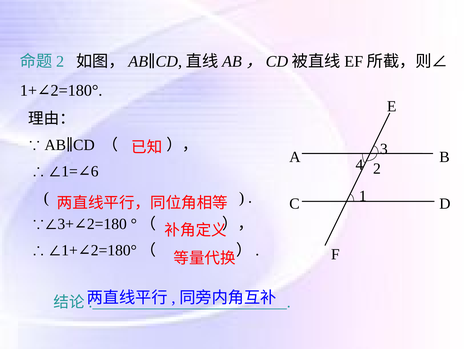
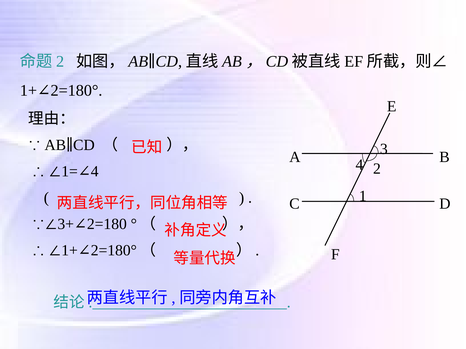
6: 6 -> 4 (95, 172)
